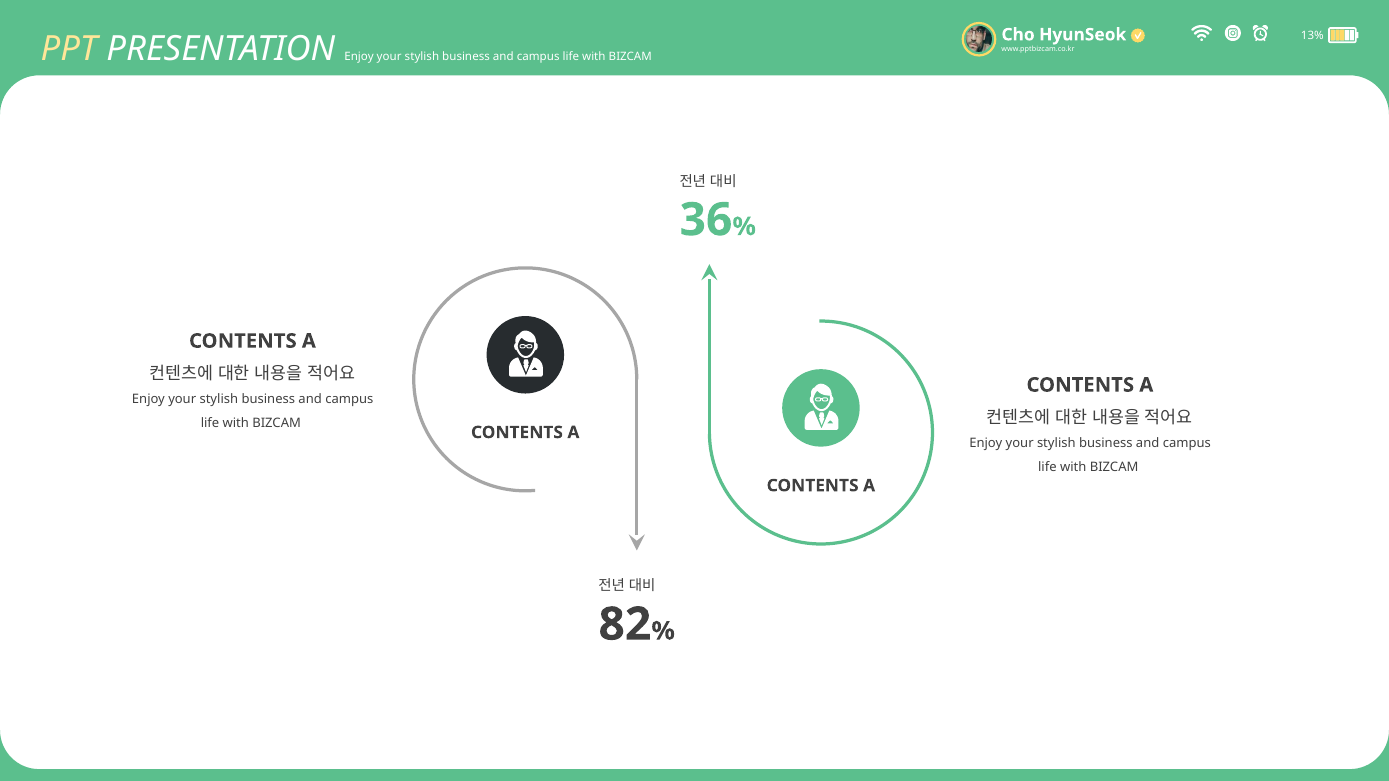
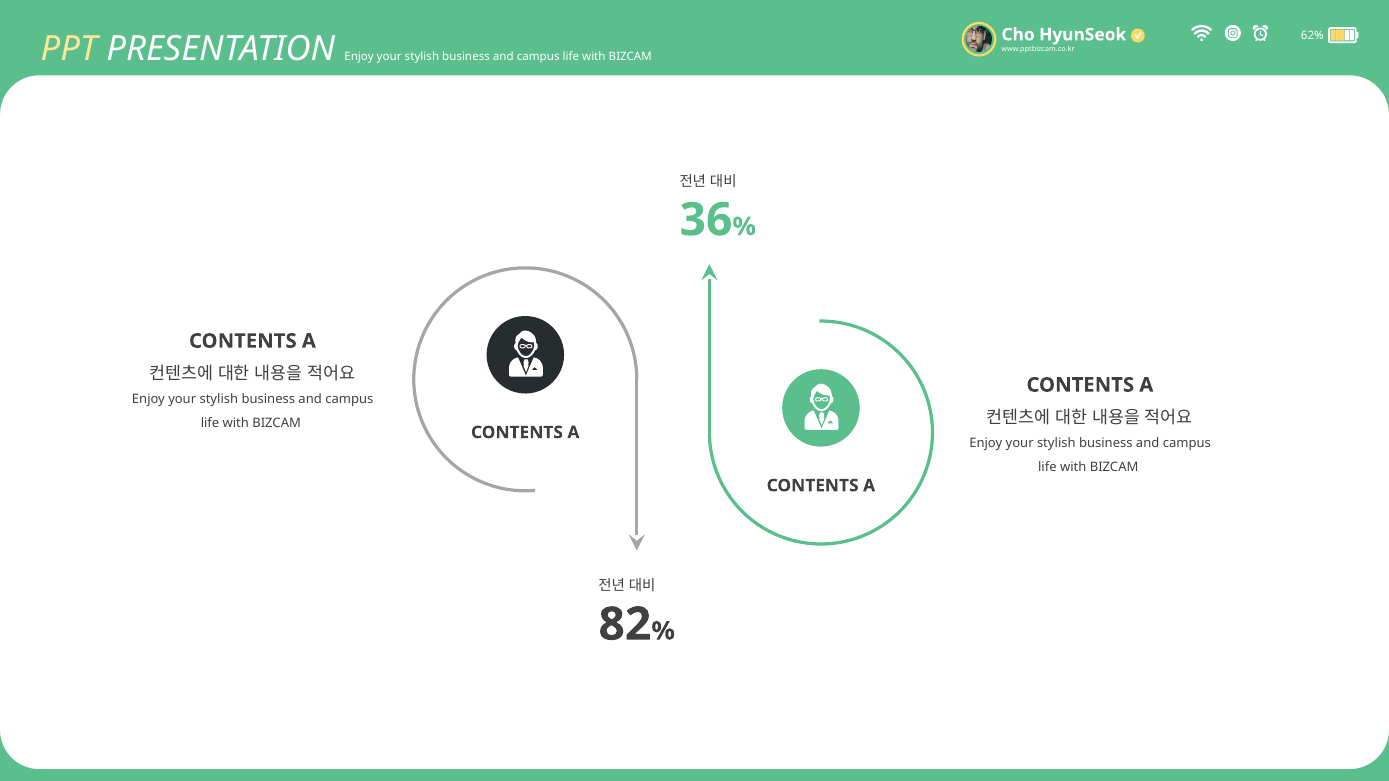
13%: 13% -> 62% (1312, 36)
